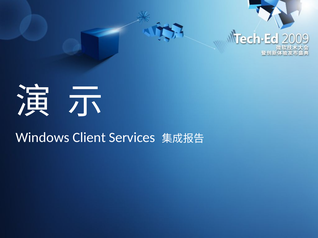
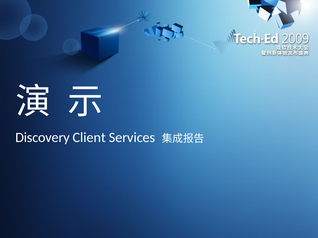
Windows: Windows -> Discovery (43, 138)
